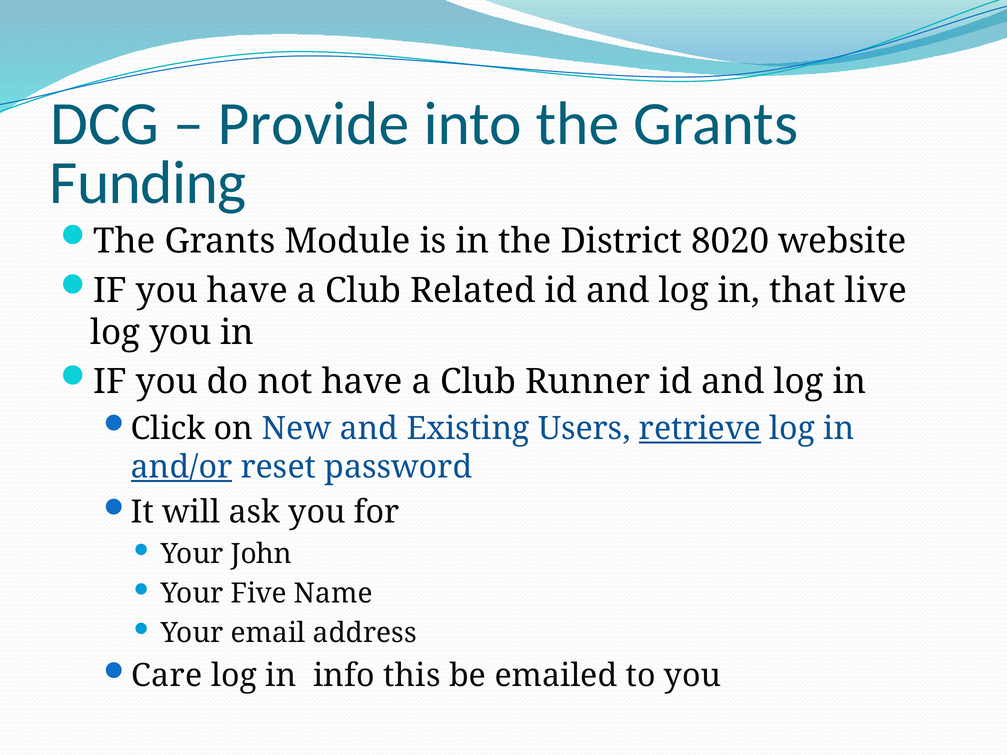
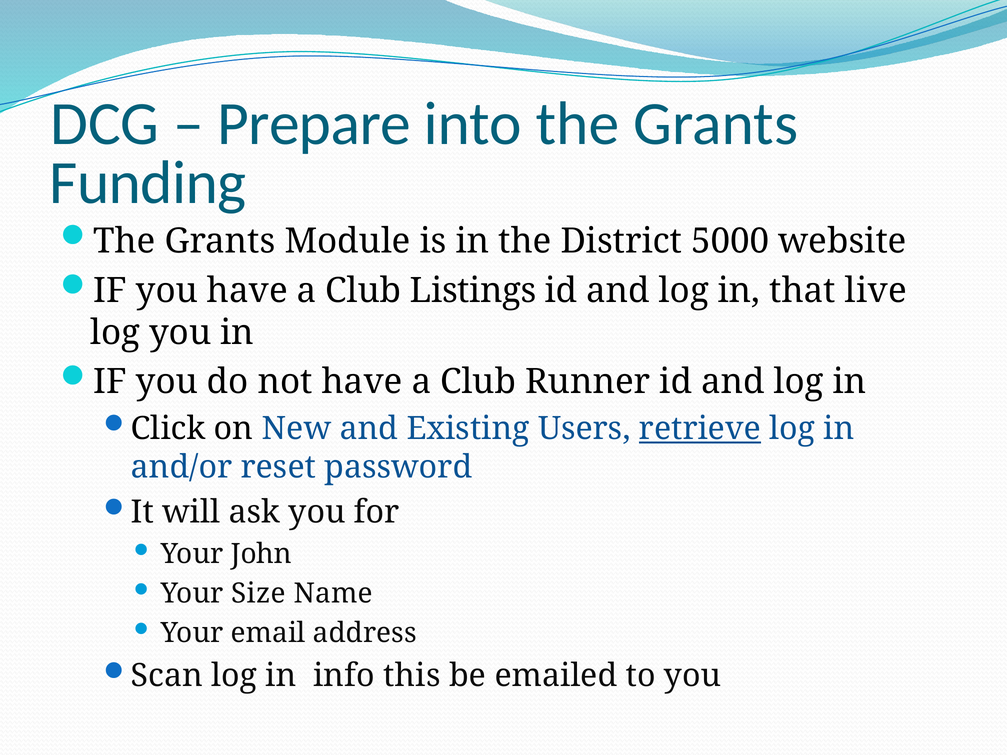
Provide: Provide -> Prepare (314, 124)
8020: 8020 -> 5000 (730, 242)
Related: Related -> Listings (473, 291)
and/or underline: present -> none (181, 467)
Five: Five -> Size (259, 594)
Care: Care -> Scan (167, 676)
